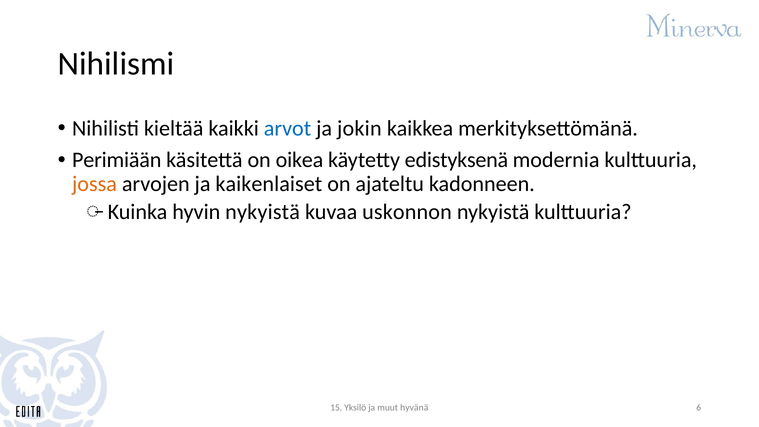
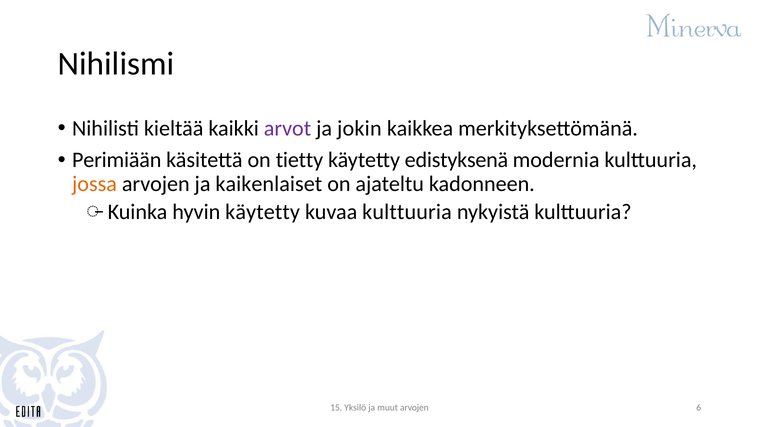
arvot colour: blue -> purple (288, 128)
oikea: oikea -> tietty (299, 160)
hyvin nykyistä: nykyistä -> käytetty (263, 212)
kuvaa uskonnon: uskonnon -> kulttuuria (407, 212)
muut hyvänä: hyvänä -> arvojen (414, 408)
